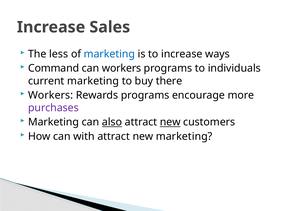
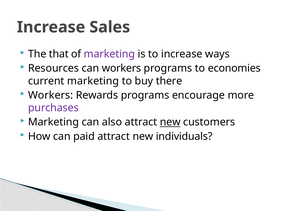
less: less -> that (59, 54)
marketing colour: blue -> purple (109, 54)
Command: Command -> Resources (54, 68)
individuals: individuals -> economies (234, 68)
also underline: present -> none (112, 122)
with: with -> paid (84, 136)
new marketing: marketing -> individuals (184, 136)
